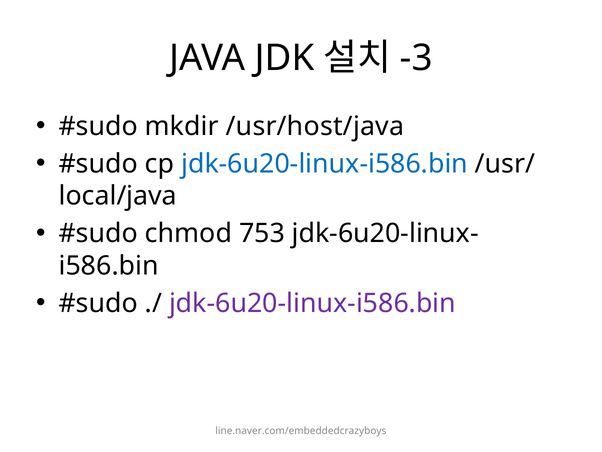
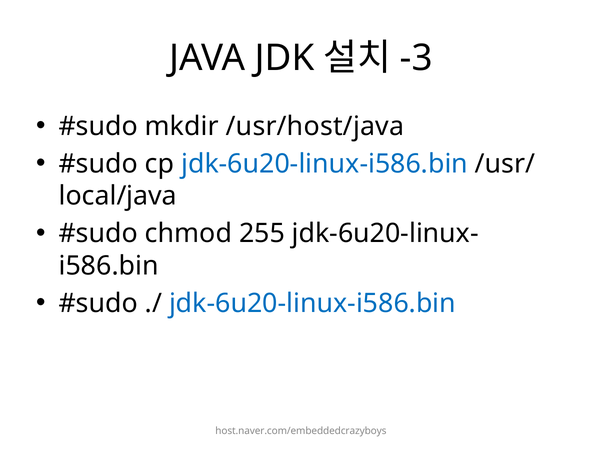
753: 753 -> 255 (262, 233)
jdk-6u20-linux-i586.bin colour: purple -> blue (312, 303)
line.naver.com/embeddedcrazyboys: line.naver.com/embeddedcrazyboys -> host.naver.com/embeddedcrazyboys (301, 430)
